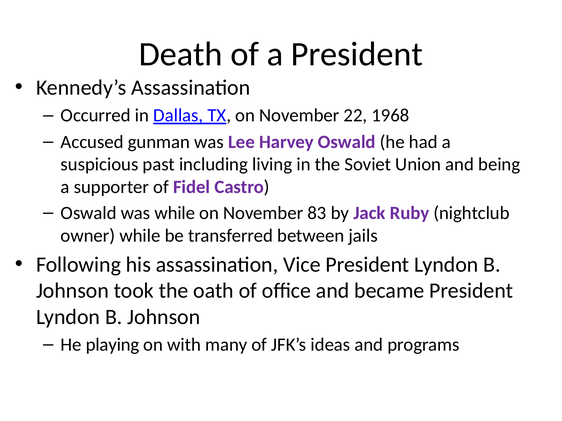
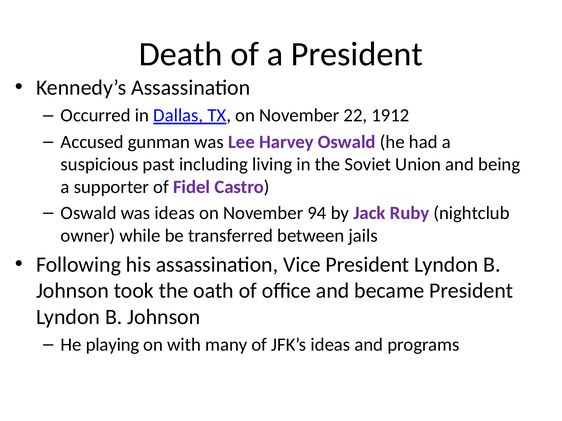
1968: 1968 -> 1912 (390, 116)
was while: while -> ideas (175, 213)
83: 83 -> 94 (317, 213)
